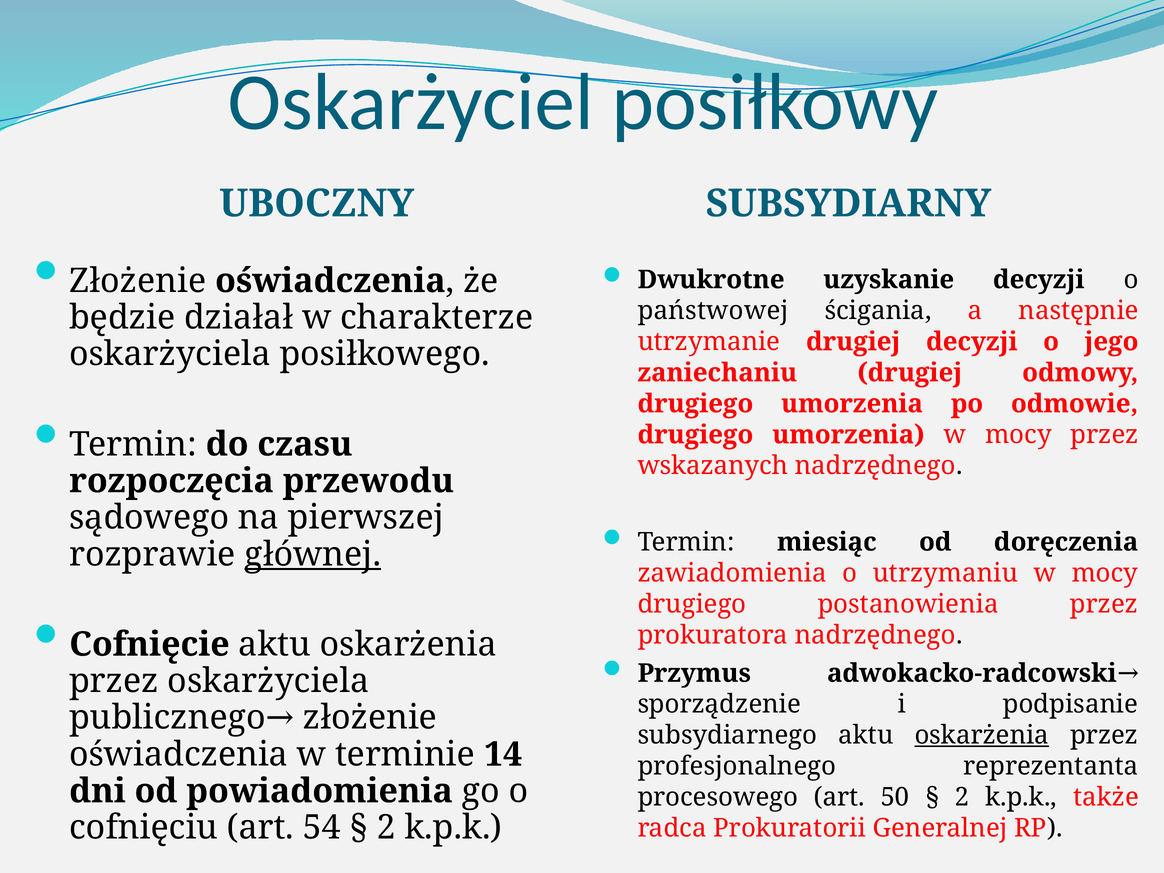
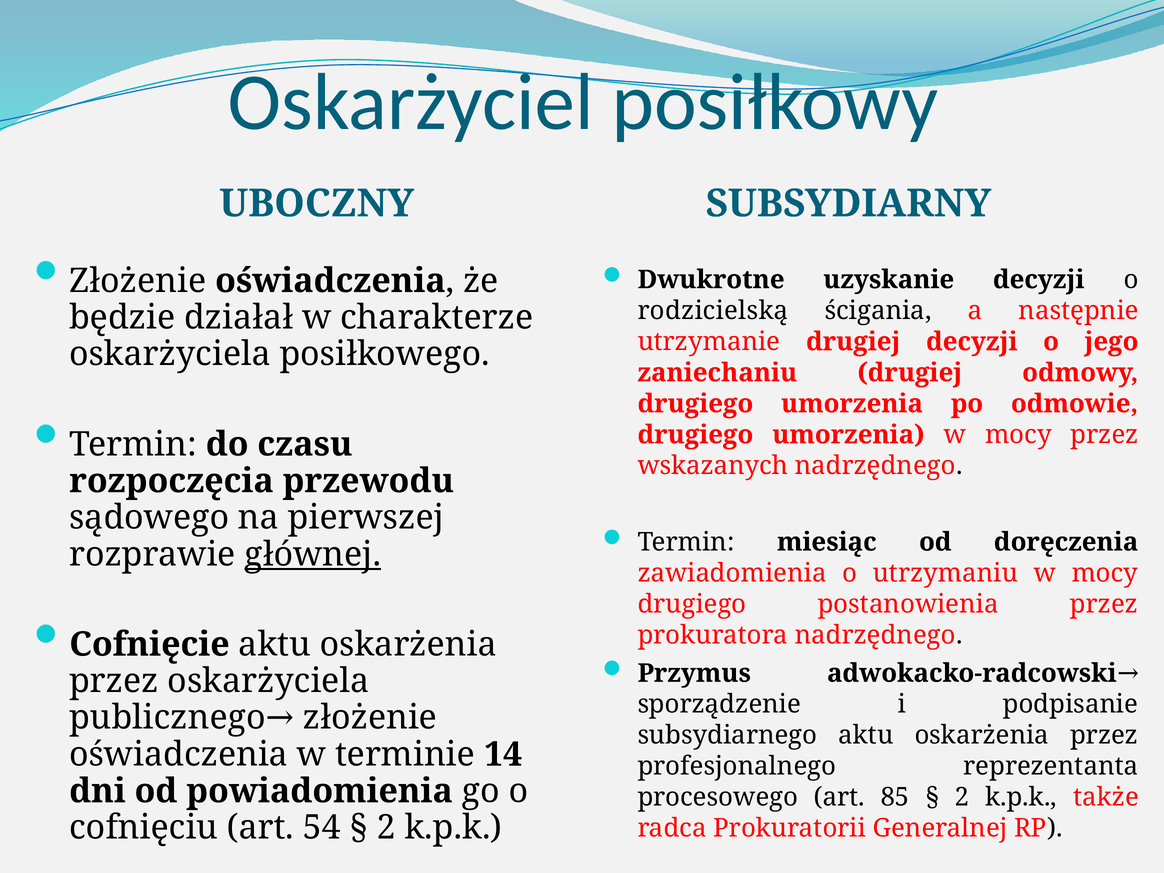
państwowej: państwowej -> rodzicielską (713, 311)
oskarżenia underline: present -> none (982, 735)
50: 50 -> 85 (895, 797)
